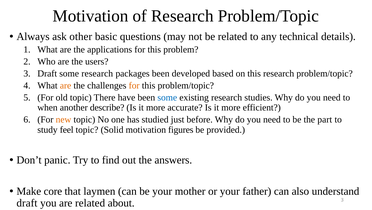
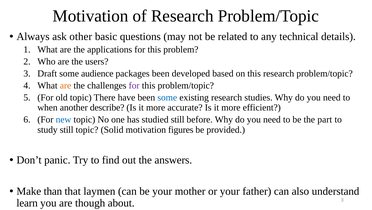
some research: research -> audience (97, 73)
for colour: orange -> purple (134, 85)
new colour: orange -> blue (63, 119)
studied just: just -> still (178, 119)
study feel: feel -> still (67, 129)
core: core -> than (53, 191)
draft: draft -> learn (27, 202)
are related: related -> though (90, 202)
